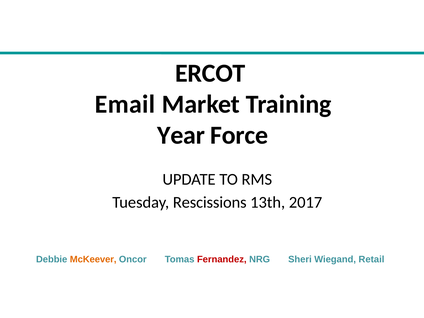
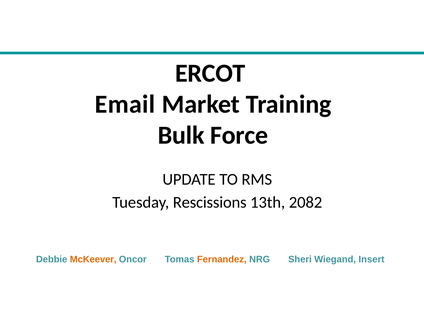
Year: Year -> Bulk (181, 135)
2017: 2017 -> 2082 (306, 202)
Fernandez colour: red -> orange (222, 259)
Retail: Retail -> Insert (372, 259)
